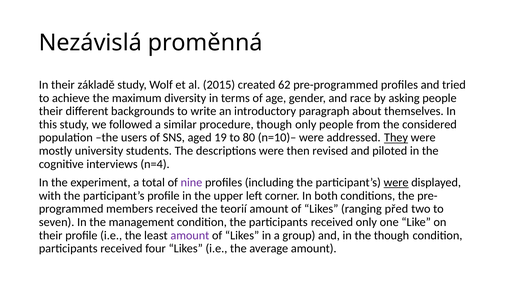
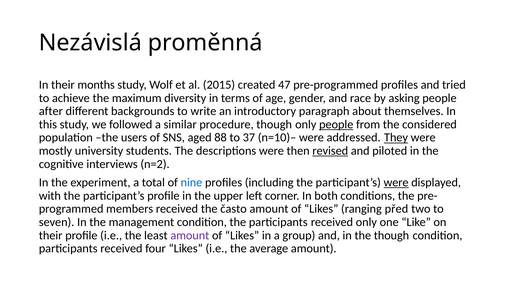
základě: základě -> months (96, 85)
62: 62 -> 47 (284, 85)
their: their -> after (51, 111)
people underline: none -> present (336, 124)
19: 19 -> 88 (221, 138)
80: 80 -> 37 (249, 138)
revised underline: none -> present (330, 151)
n=4: n=4 -> n=2 (155, 164)
nine colour: purple -> blue (191, 182)
teorií: teorií -> často (234, 209)
